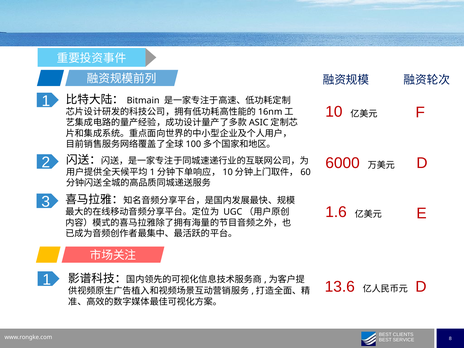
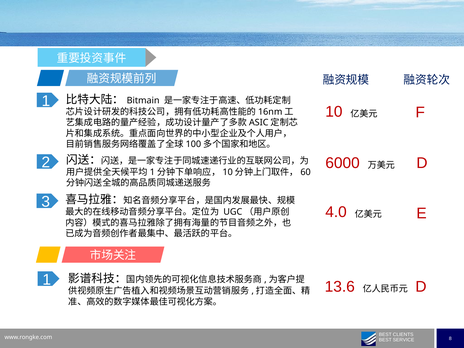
1.6: 1.6 -> 4.0 (336, 212)
